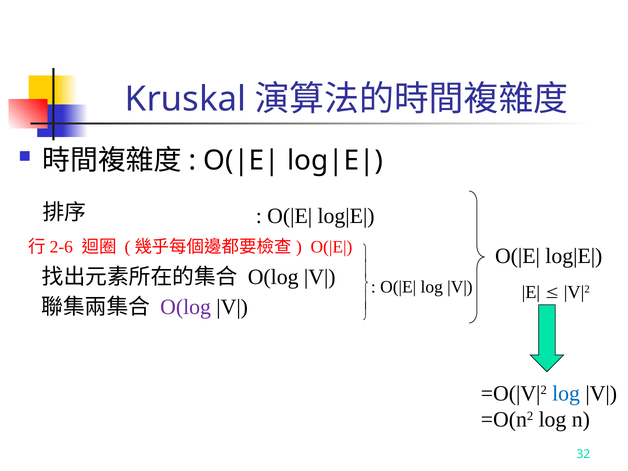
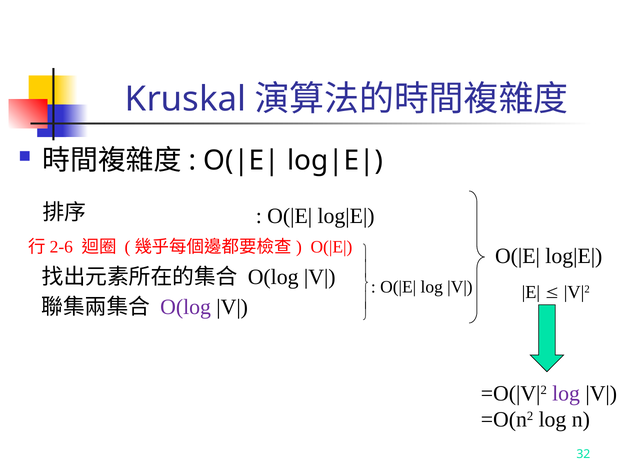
log colour: blue -> purple (566, 394)
